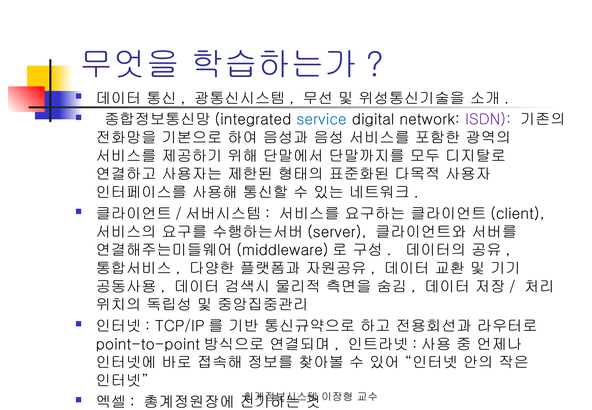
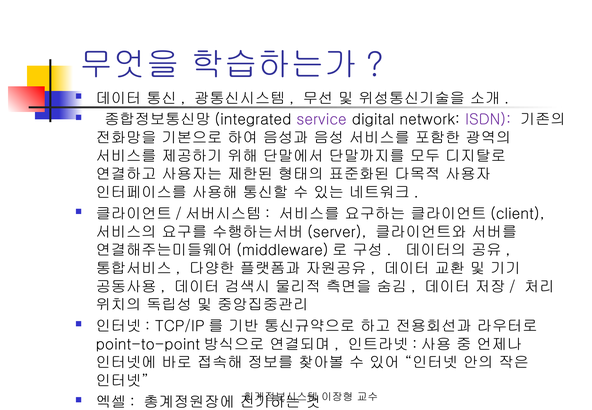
service colour: blue -> purple (322, 120)
